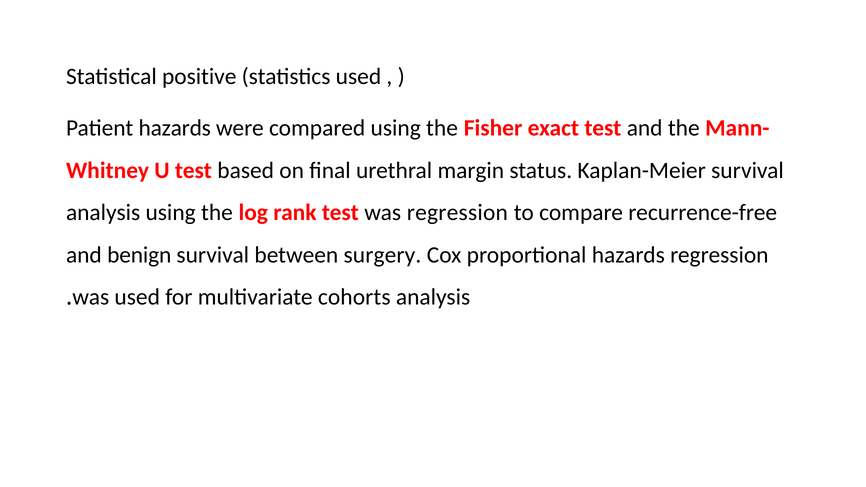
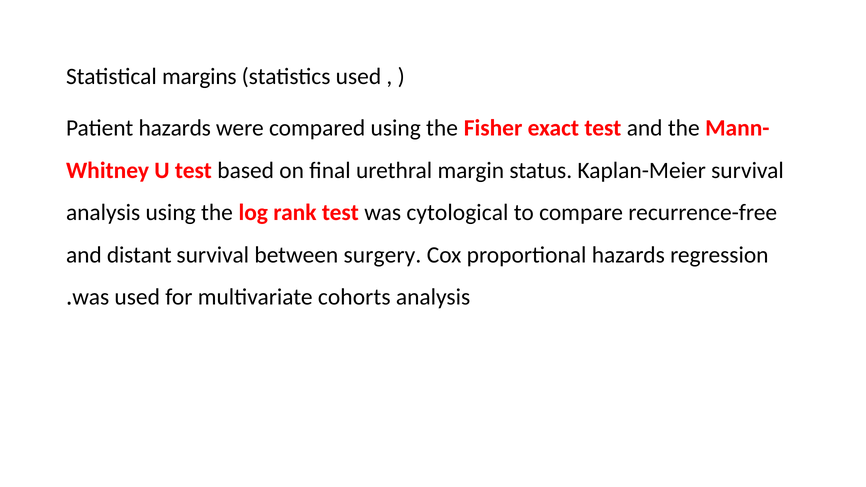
positive: positive -> margins (199, 77)
was regression: regression -> cytological (457, 213)
benign: benign -> distant (139, 255)
